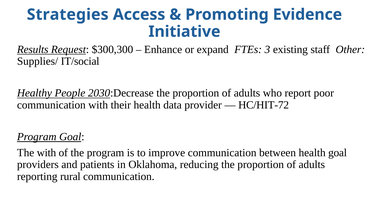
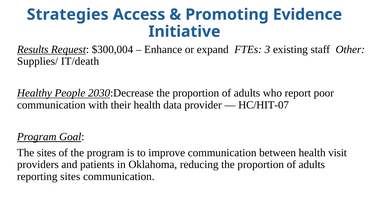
$300,300: $300,300 -> $300,004 (112, 49)
IT/social: IT/social -> IT/death (80, 61)
HC/HIT-72: HC/HIT-72 -> HC/HIT-07 (264, 105)
The with: with -> sites (46, 153)
health goal: goal -> visit (338, 153)
reporting rural: rural -> sites (70, 177)
